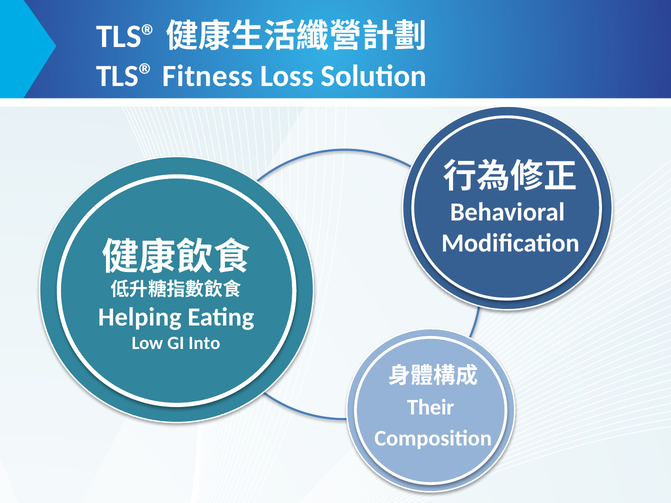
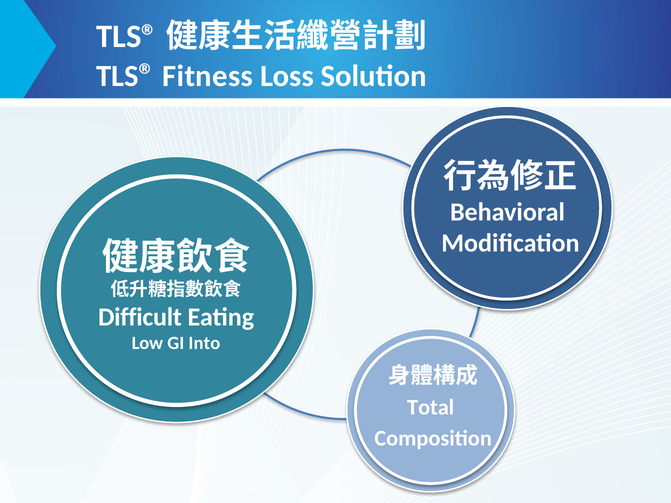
Helping: Helping -> Difficult (140, 317)
Their: Their -> Total (431, 407)
